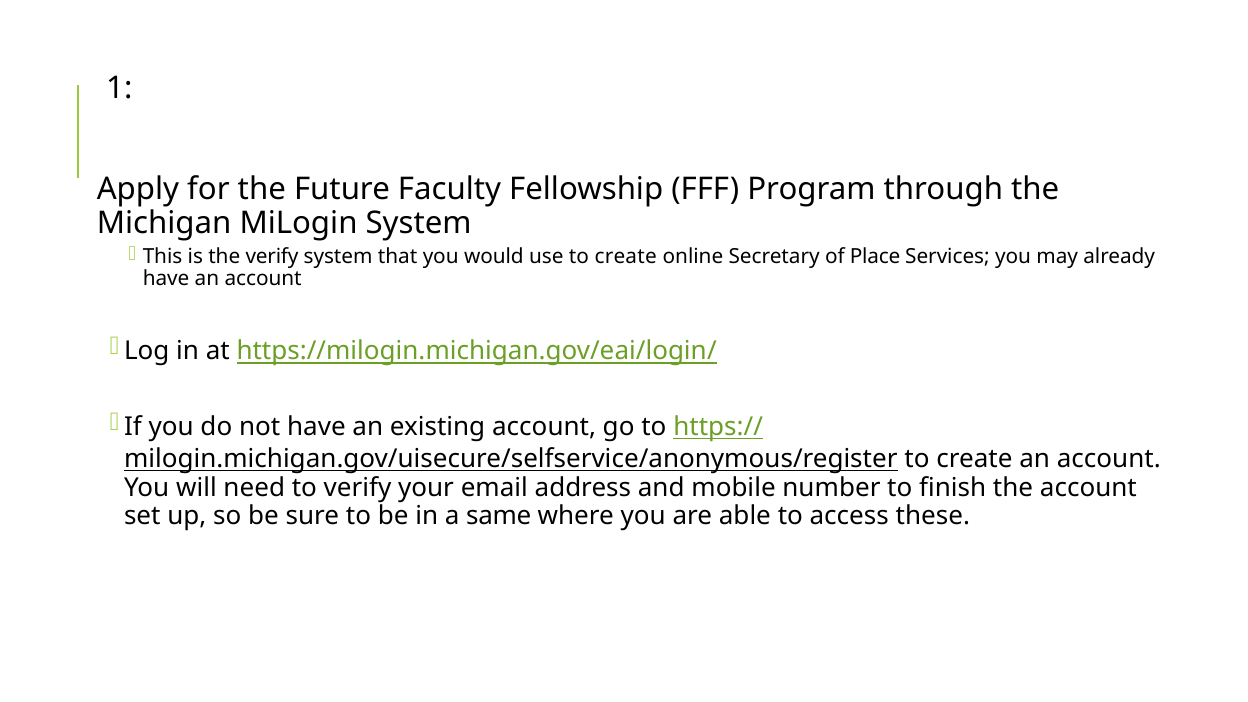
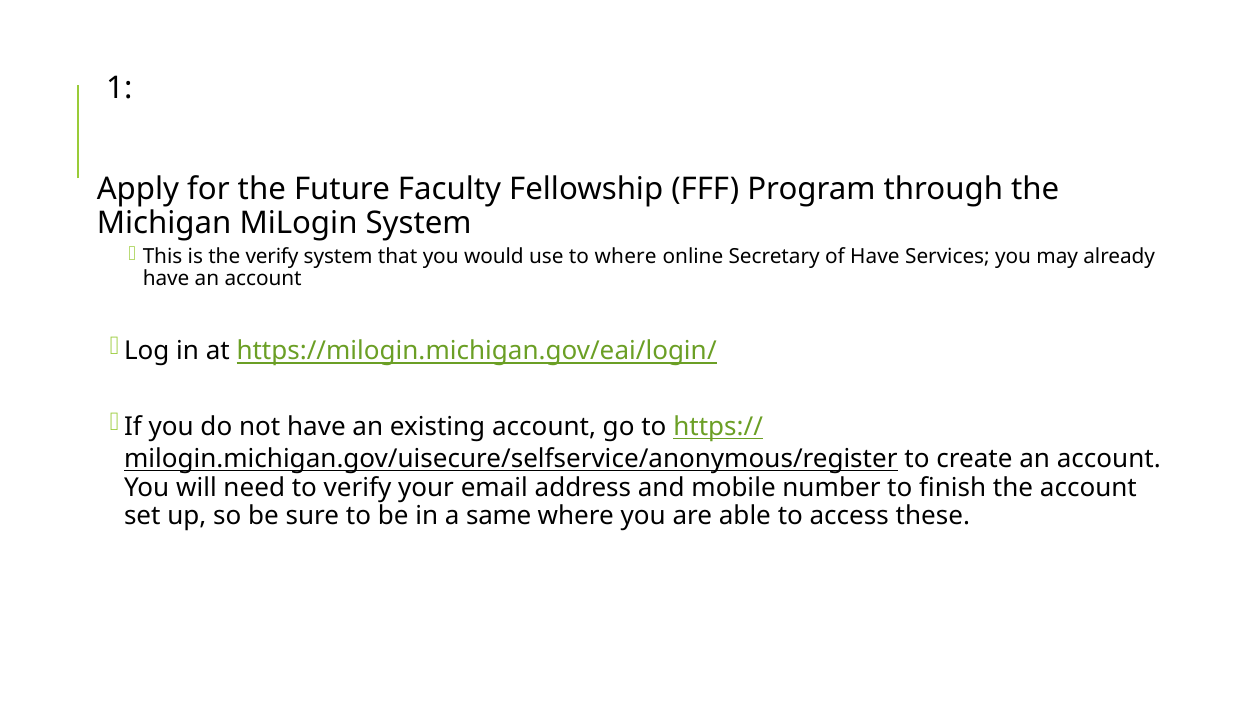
use to create: create -> where (626, 257)
of Place: Place -> Have (875, 257)
